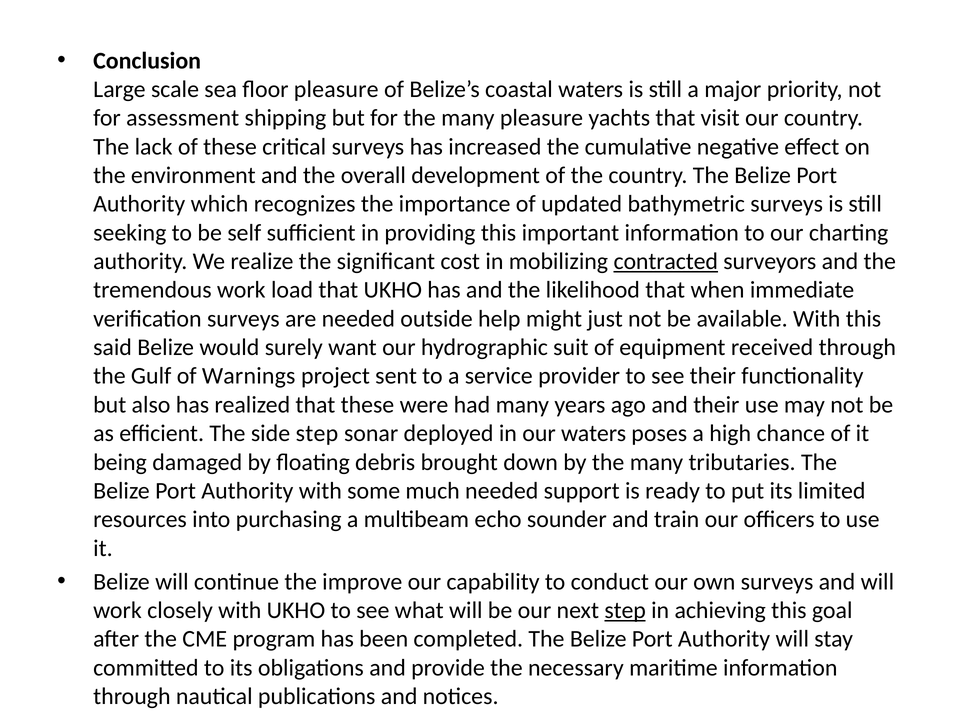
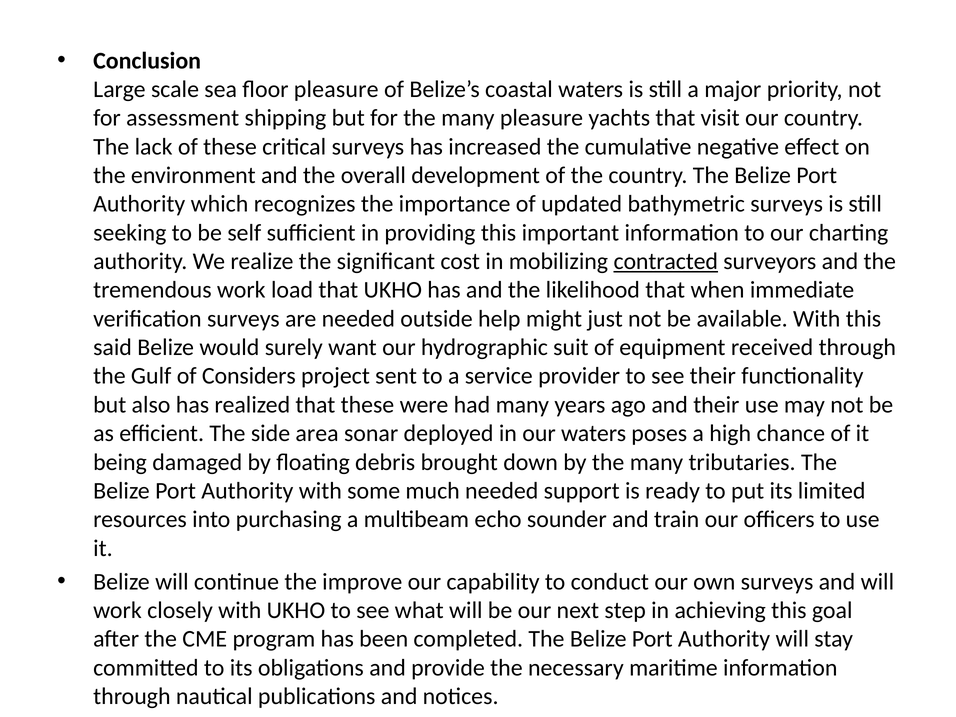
Warnings: Warnings -> Considers (249, 376)
side step: step -> area (317, 433)
step underline: present -> none (625, 610)
